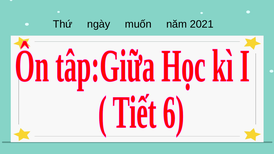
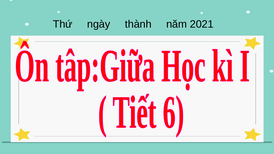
muốn: muốn -> thành (138, 24)
